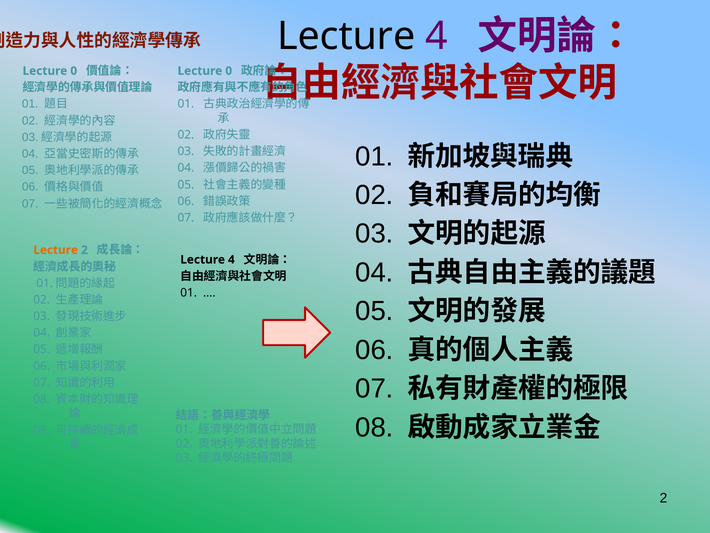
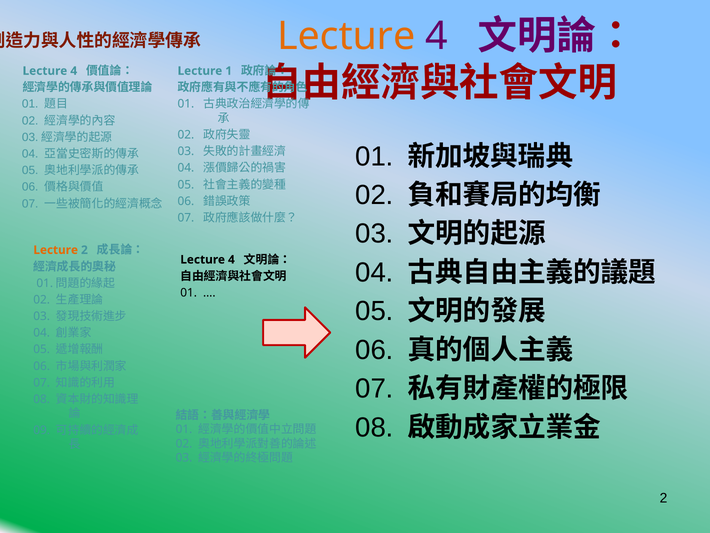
Lecture colour: black -> orange (346, 36)
0: 0 -> 4 (74, 71)
0: 0 -> 1 (229, 71)
